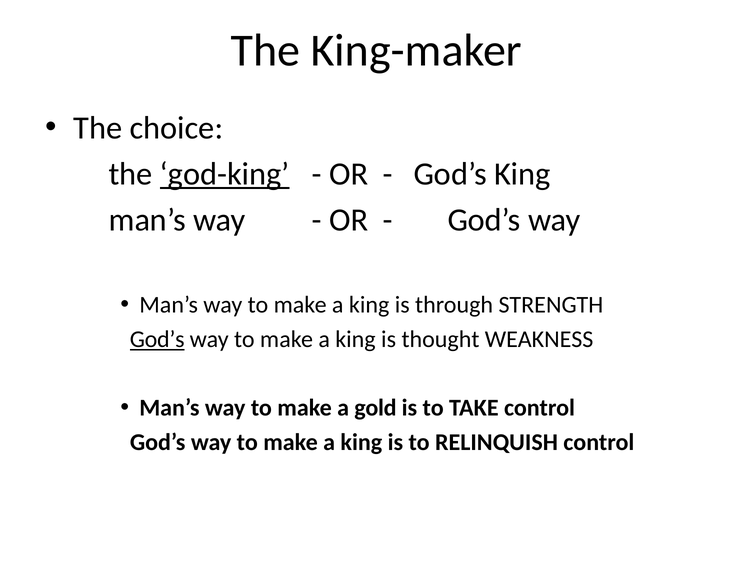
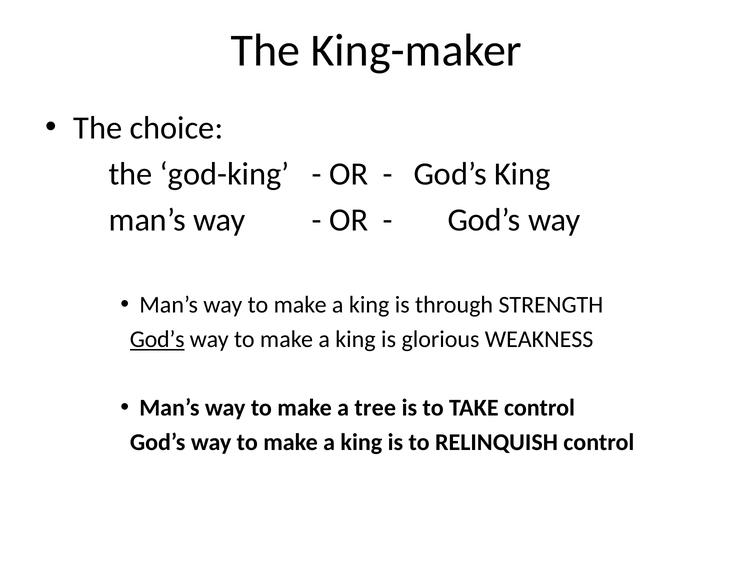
god-king underline: present -> none (225, 174)
thought: thought -> glorious (440, 339)
gold: gold -> tree (375, 408)
